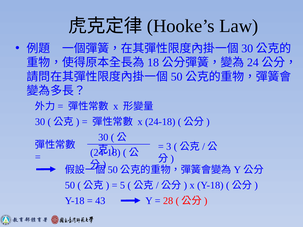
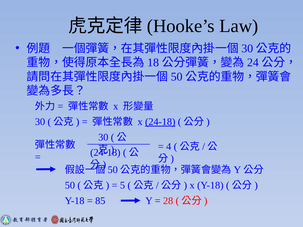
24-18 underline: none -> present (160, 122)
3: 3 -> 4 (169, 147)
43: 43 -> 85 (100, 201)
